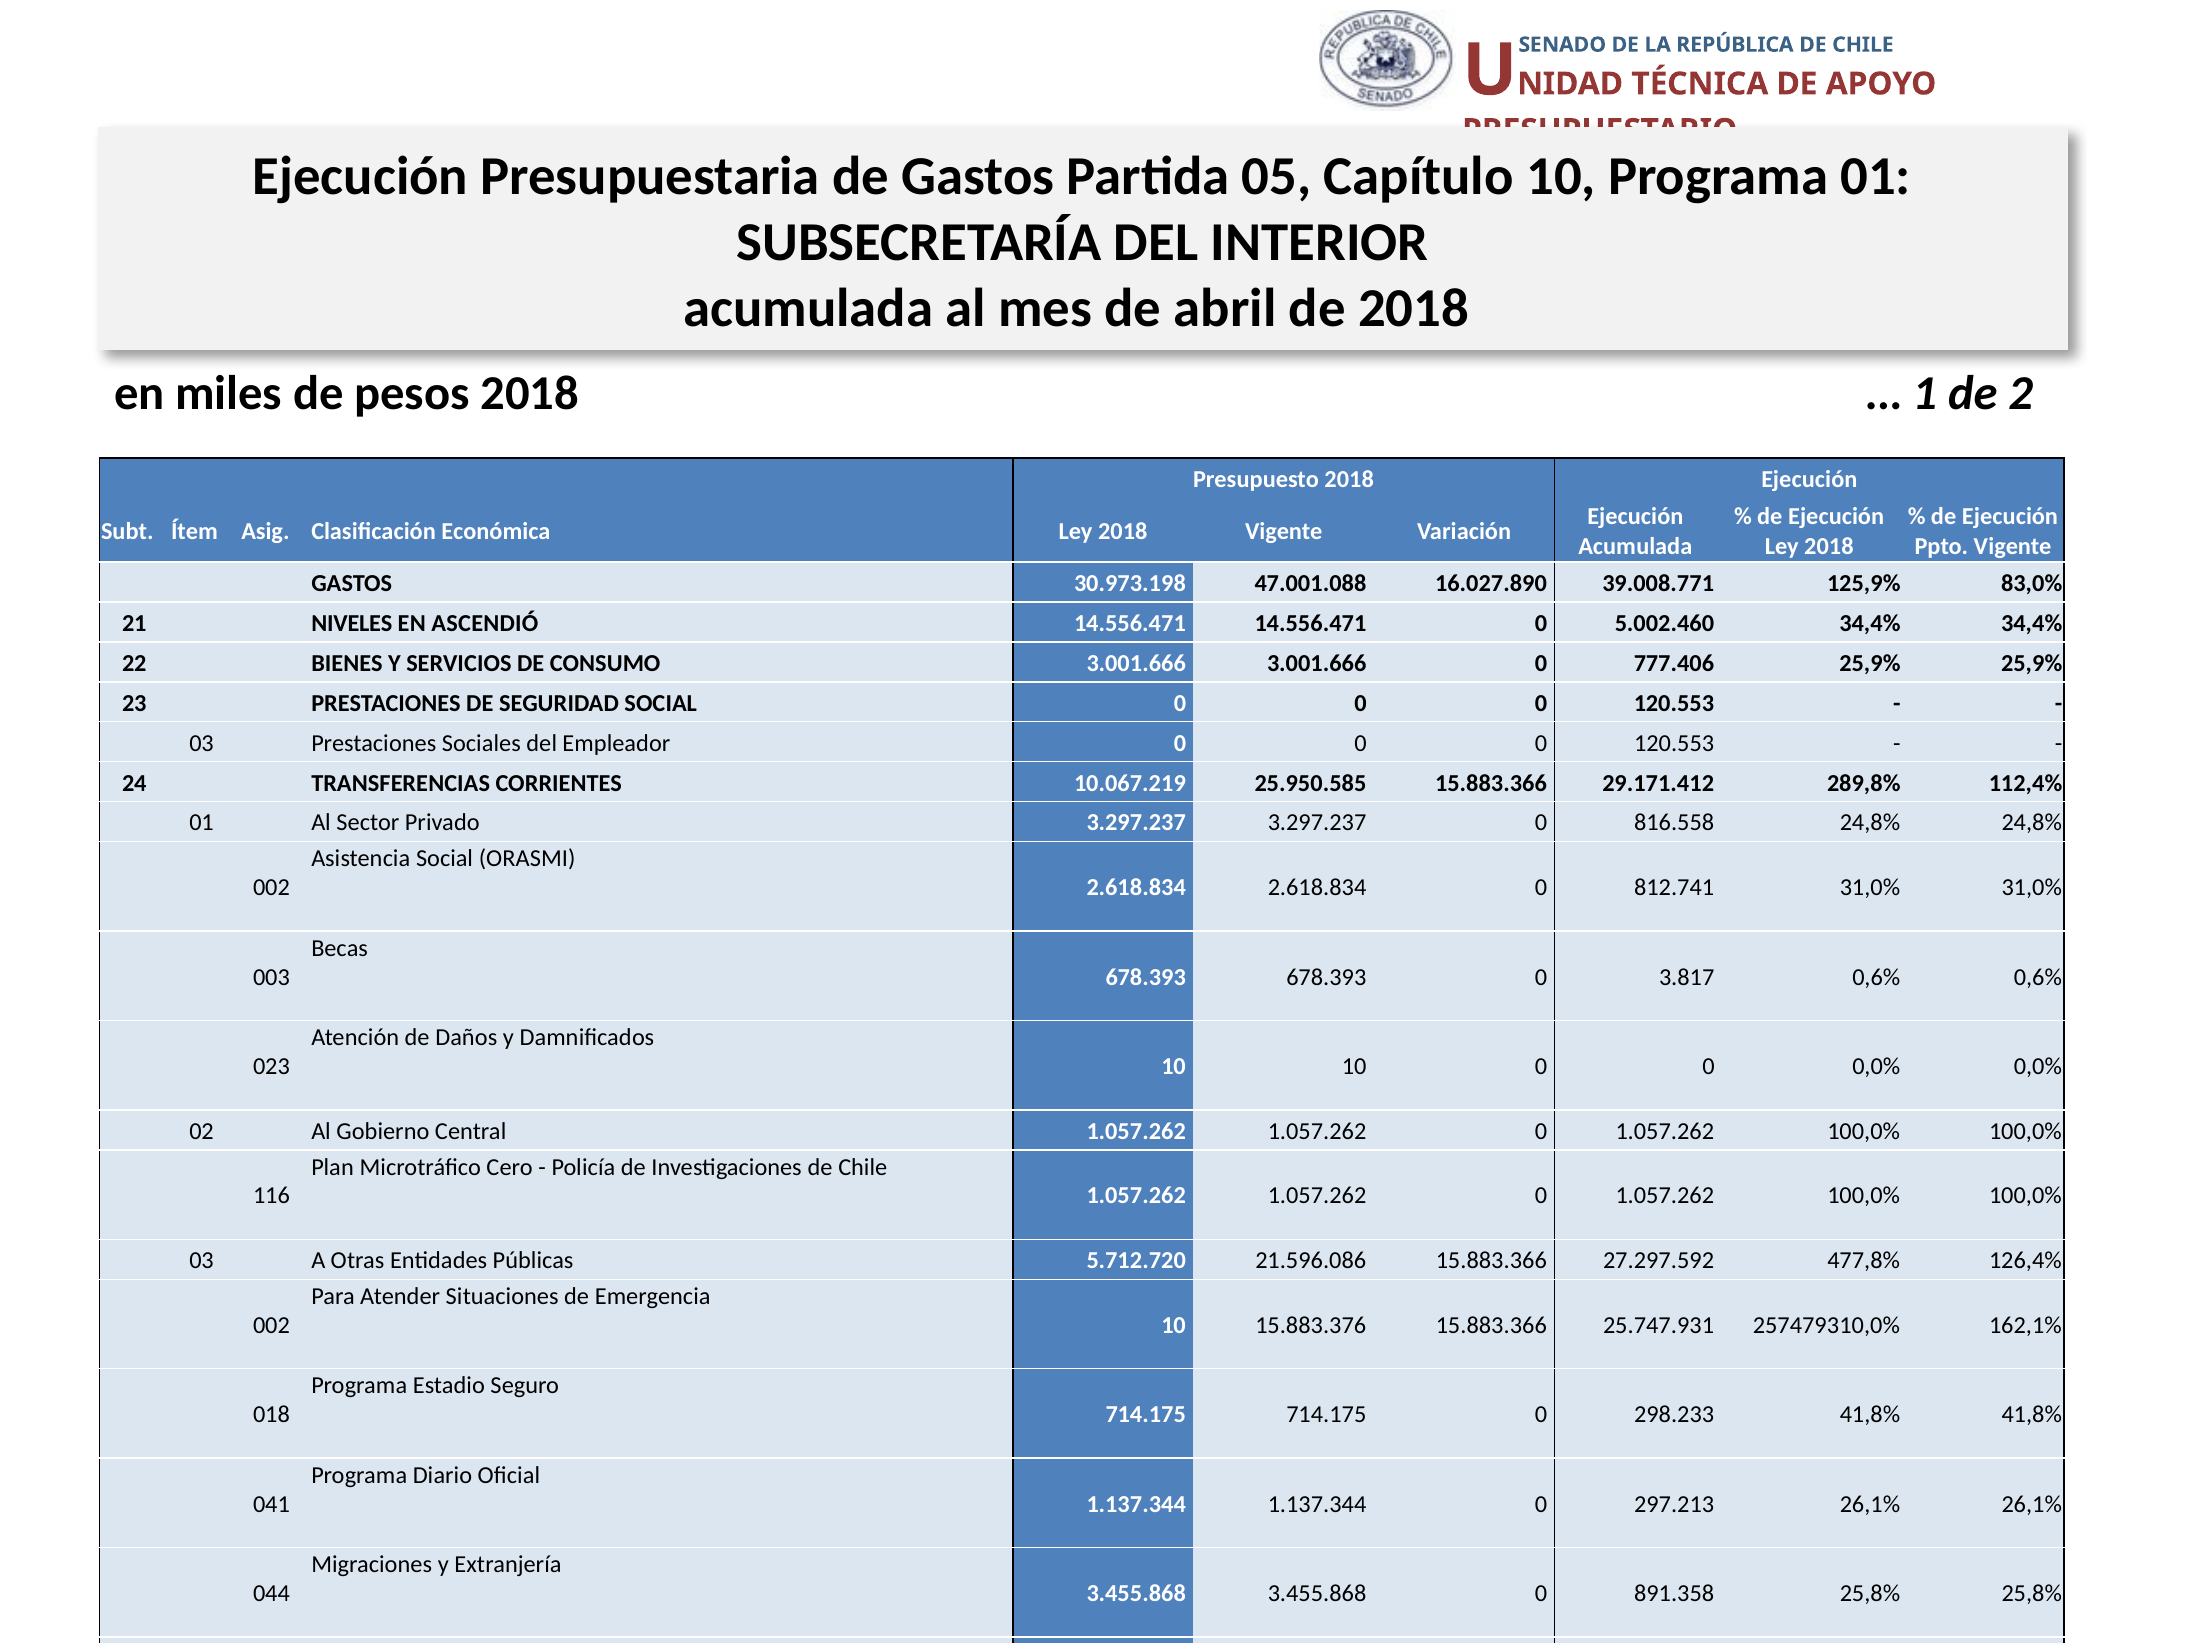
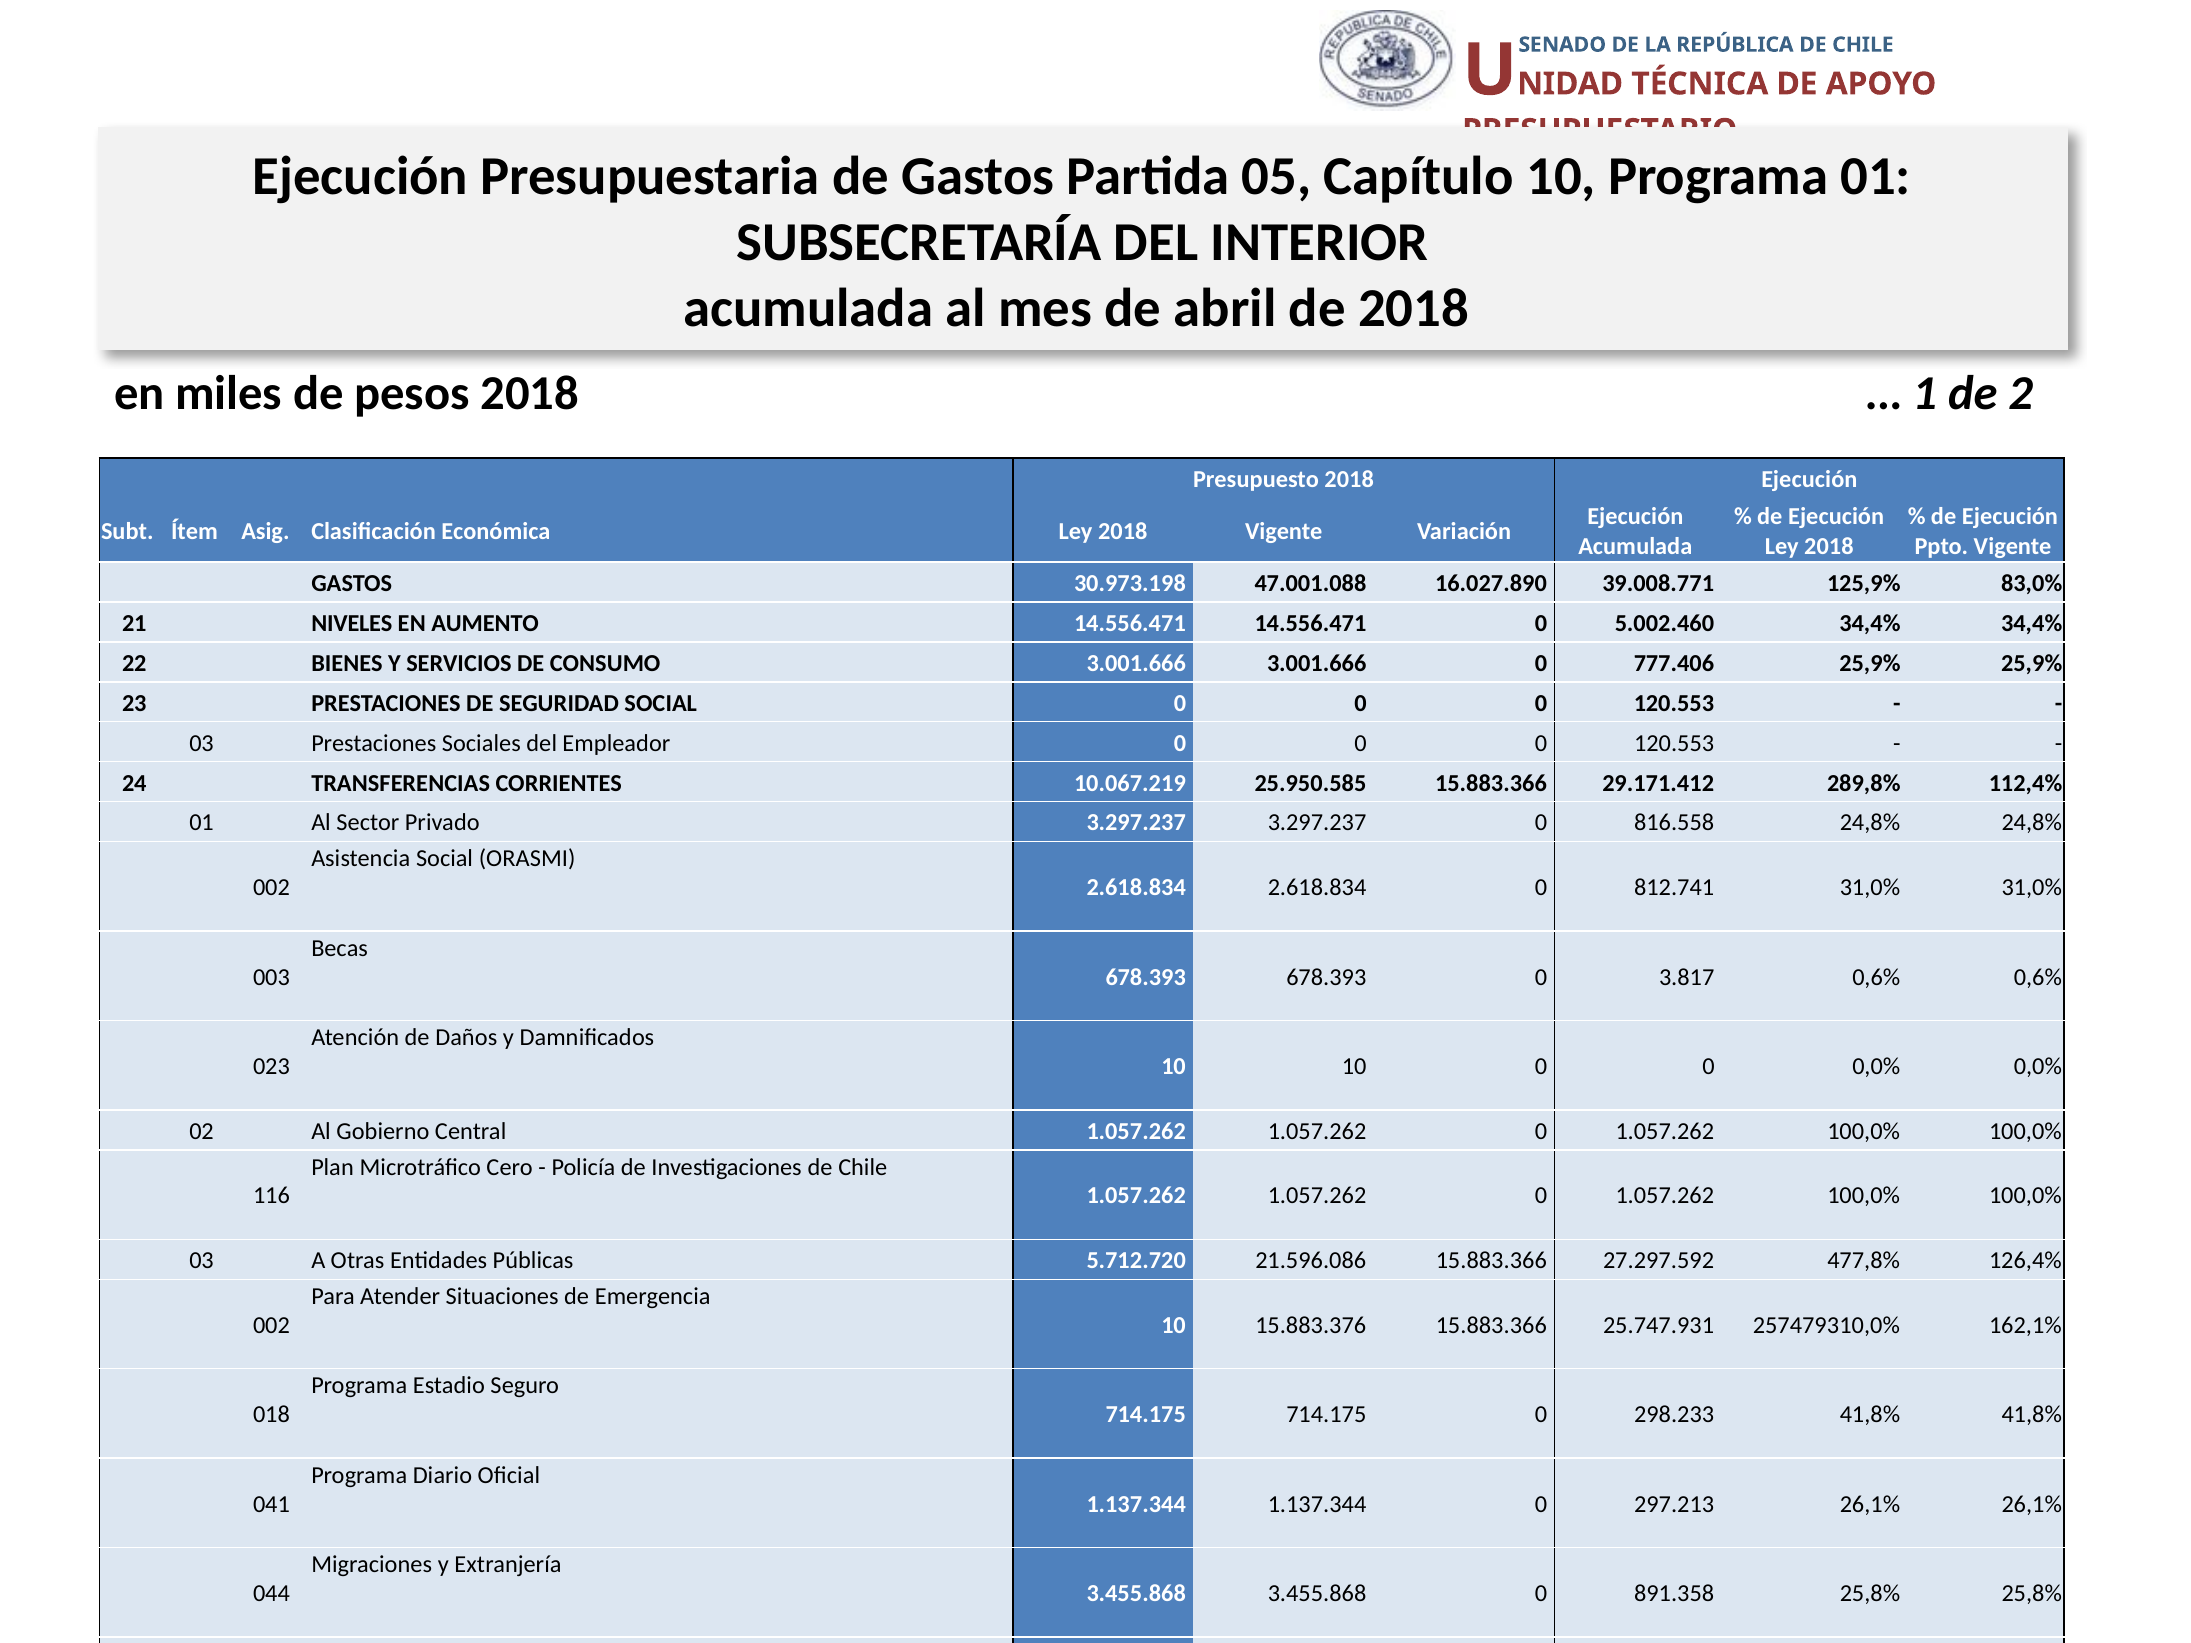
ASCENDIÓ: ASCENDIÓ -> AUMENTO (485, 623)
